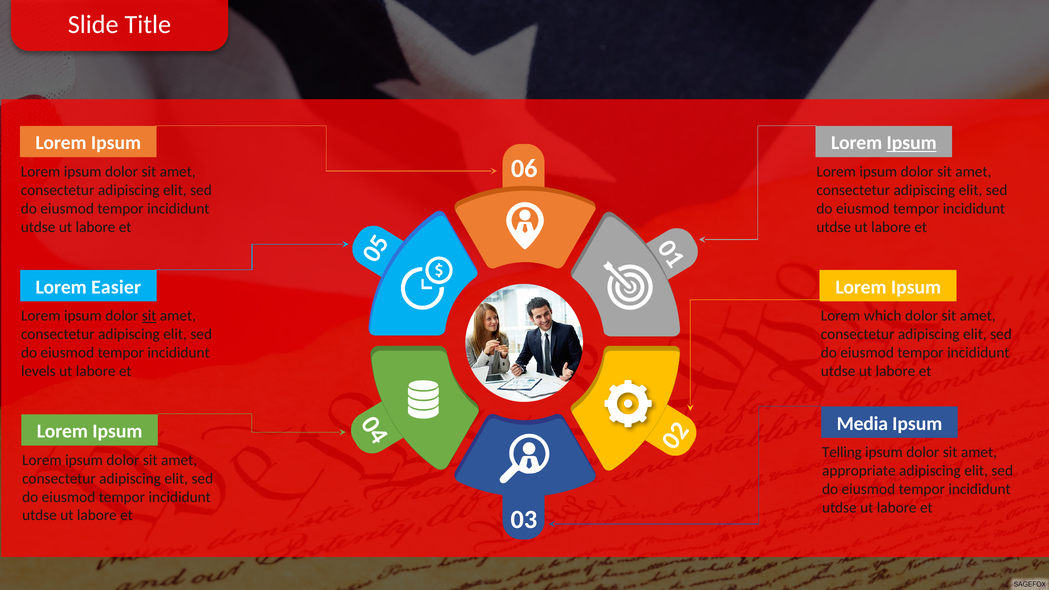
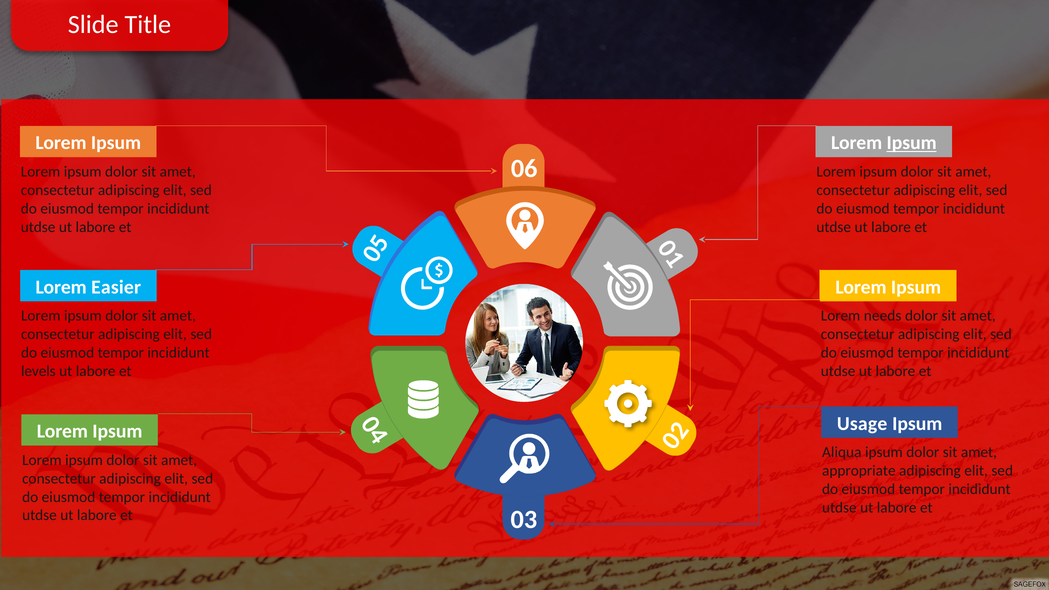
sit underline: present -> none (149, 316)
which: which -> needs (883, 316)
Media: Media -> Usage (862, 424)
Telling: Telling -> Aliqua (842, 452)
